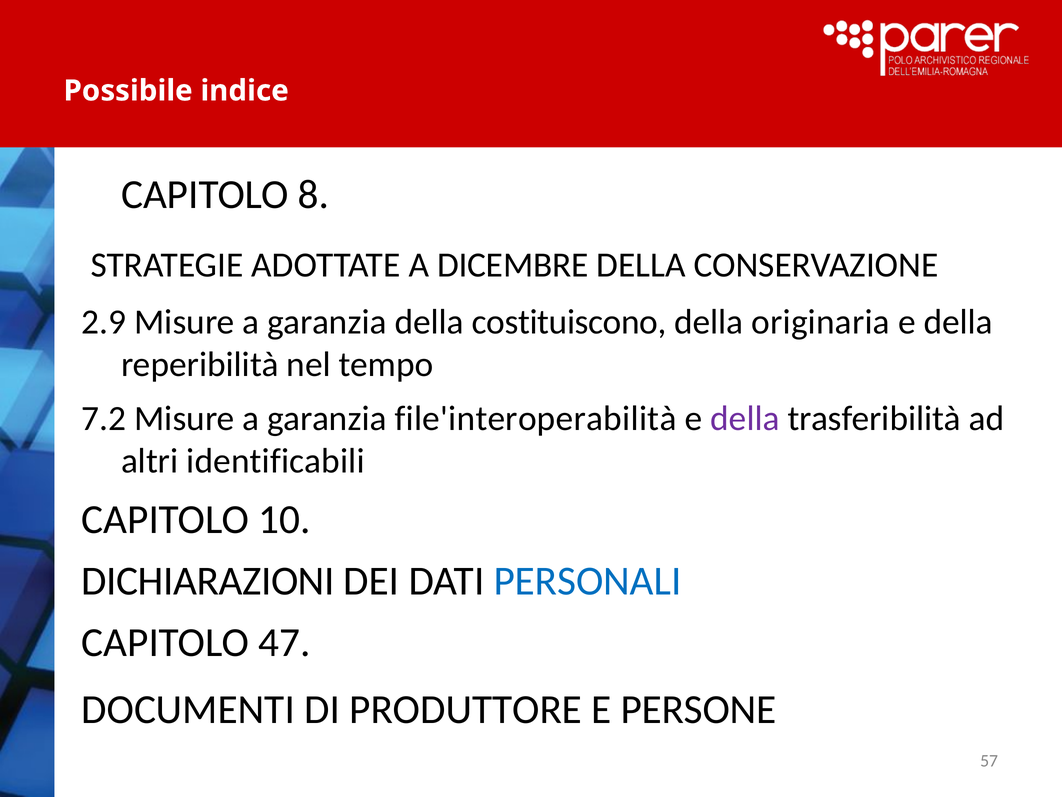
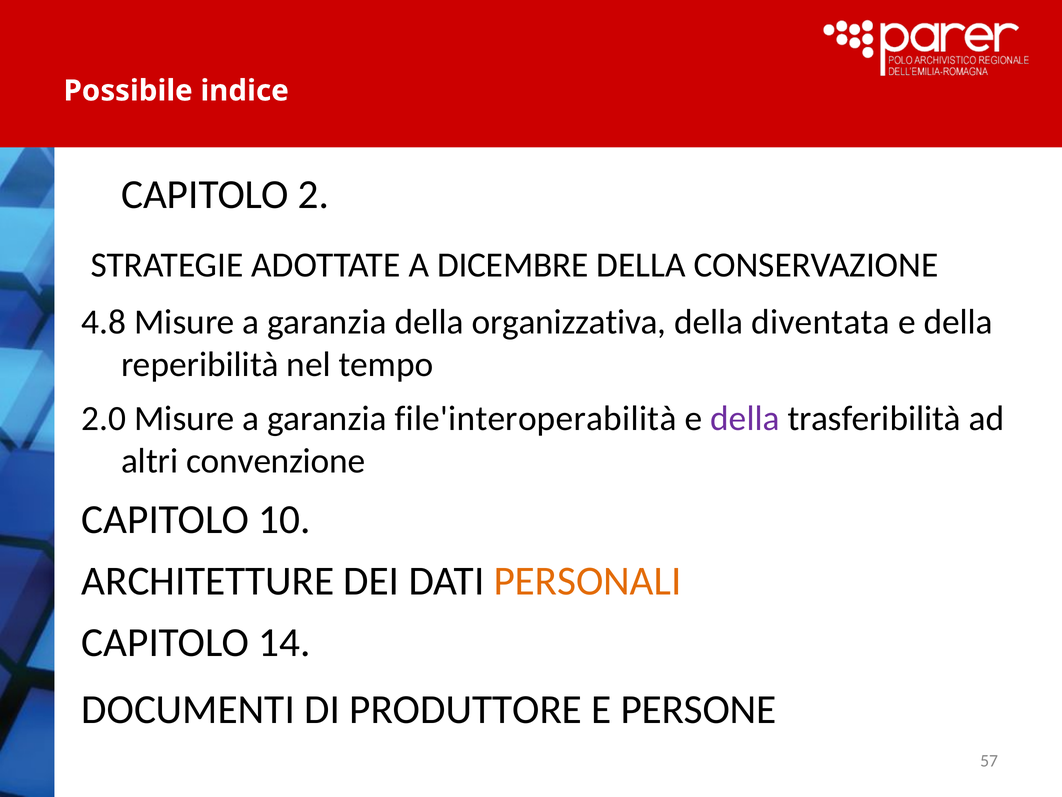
8: 8 -> 2 (314, 195)
2.9: 2.9 -> 4.8 (104, 322)
costituiscono: costituiscono -> organizzativa (569, 322)
originaria: originaria -> diventata (821, 322)
7.2: 7.2 -> 2.0 (104, 419)
identificabili: identificabili -> convenzione (276, 461)
DICHIARAZIONI: DICHIARAZIONI -> ARCHITETTURE (208, 581)
PERSONALI colour: blue -> orange (588, 581)
47: 47 -> 14 (284, 642)
